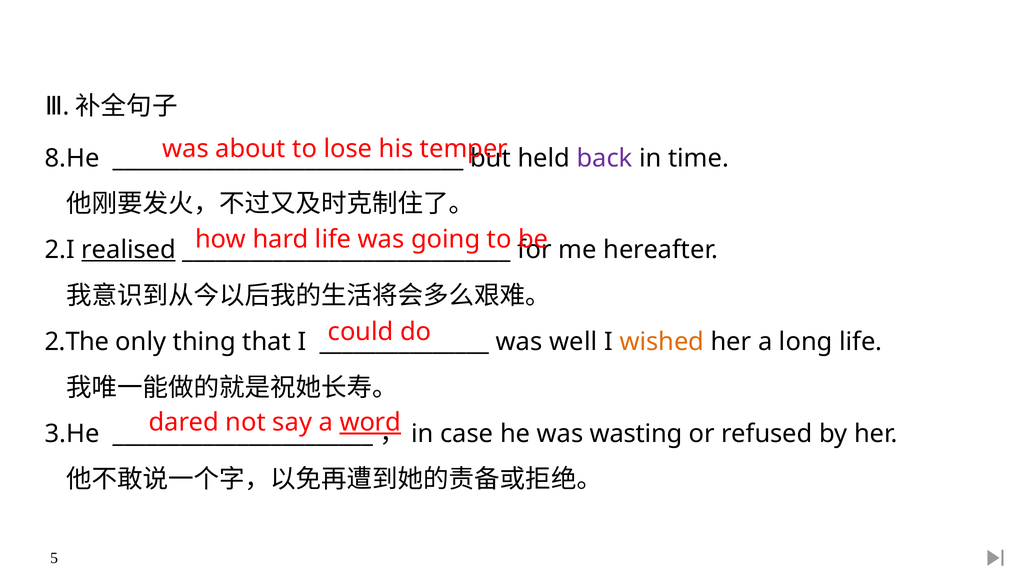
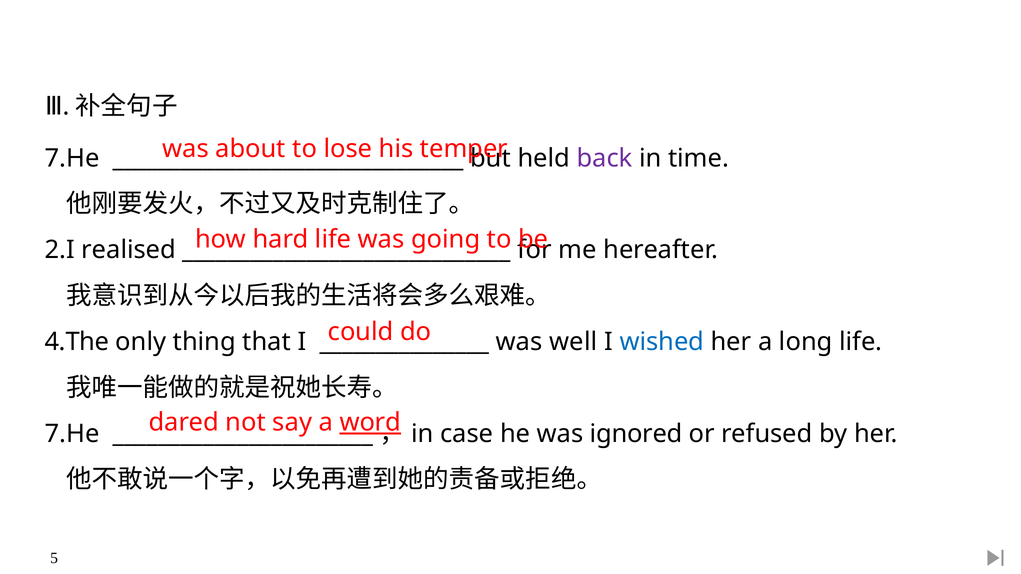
8.He: 8.He -> 7.He (72, 158)
realised underline: present -> none (129, 250)
2.The: 2.The -> 4.The (77, 342)
wished colour: orange -> blue (662, 342)
3.He: 3.He -> 7.He (72, 434)
wasting: wasting -> ignored (636, 434)
